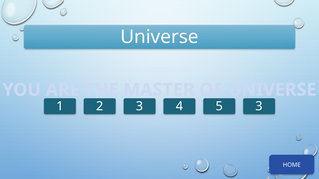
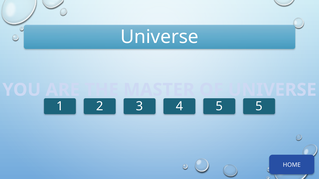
5 3: 3 -> 5 (259, 106)
